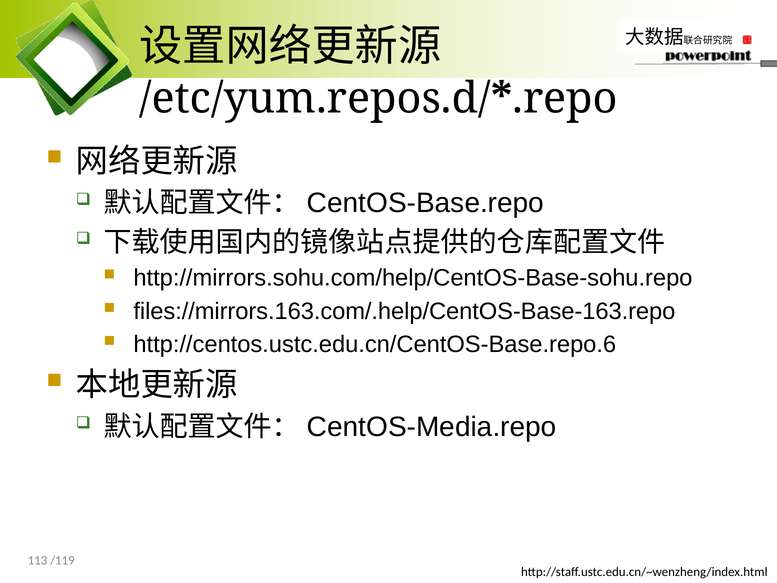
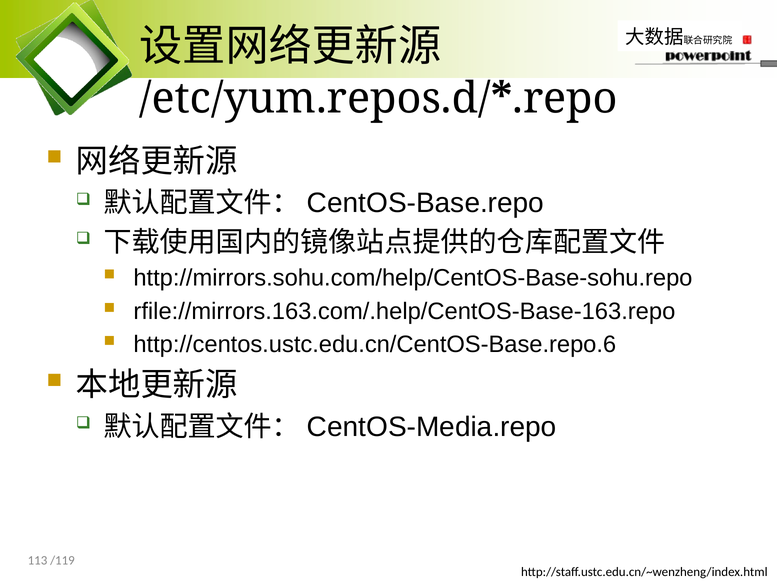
files://mirrors.163.com/.help/CentOS-Base-163.repo: files://mirrors.163.com/.help/CentOS-Base-163.repo -> rfile://mirrors.163.com/.help/CentOS-Base-163.repo (404, 311)
